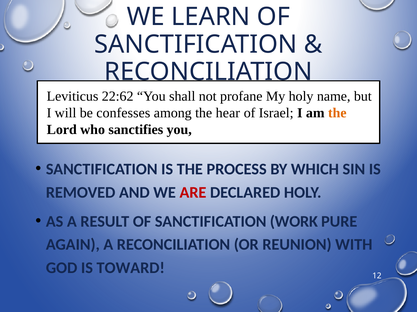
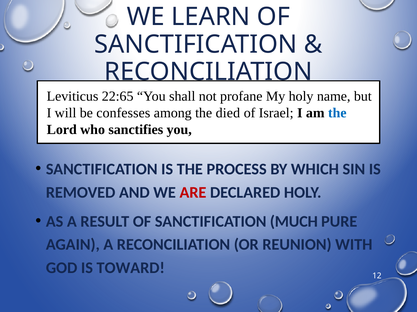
22:62: 22:62 -> 22:65 (118, 97)
hear: hear -> died (228, 113)
the colour: orange -> blue (337, 113)
WORK: WORK -> MUCH (294, 222)
